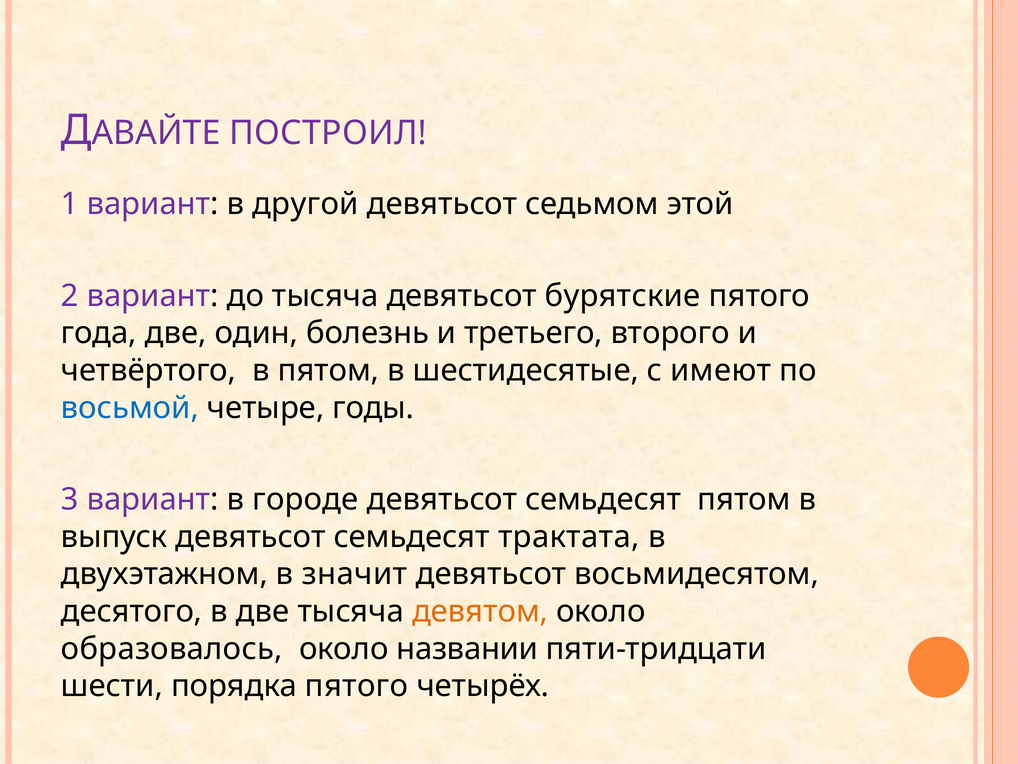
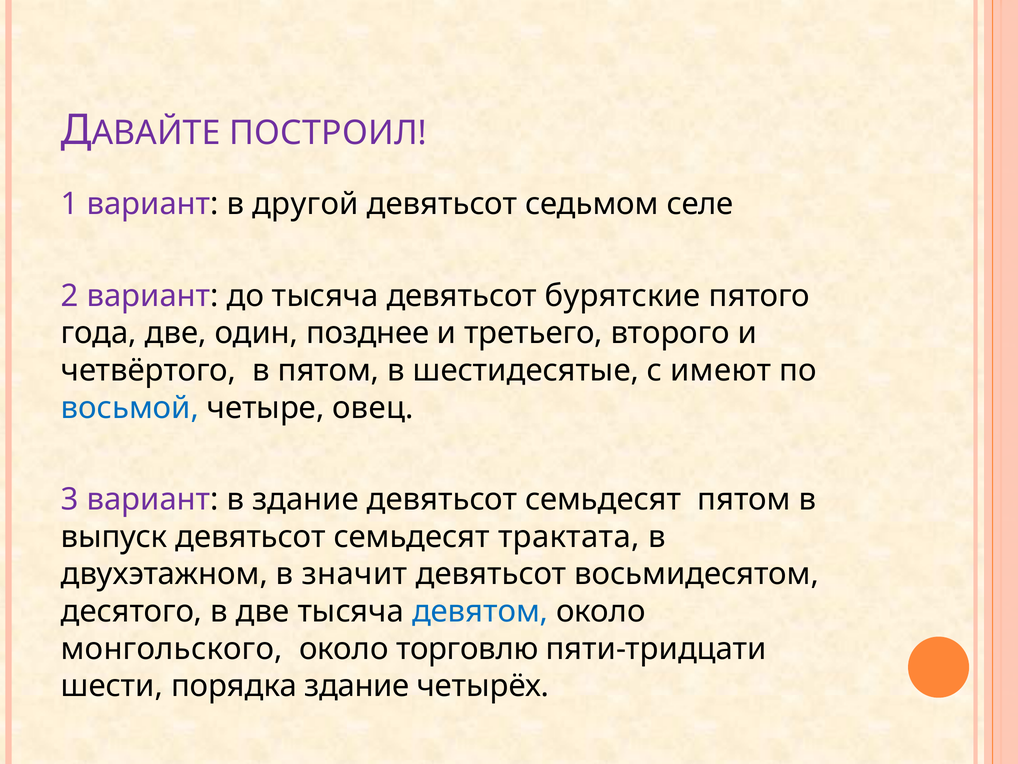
этой: этой -> селе (700, 204)
болезнь: болезнь -> позднее (368, 333)
годы: годы -> овец (373, 408)
в городе: городе -> здание (306, 499)
девятом colour: orange -> blue (480, 611)
образовалось: образовалось -> монгольского (172, 648)
названии: названии -> торговлю (467, 648)
порядка пятого: пятого -> здание (357, 686)
